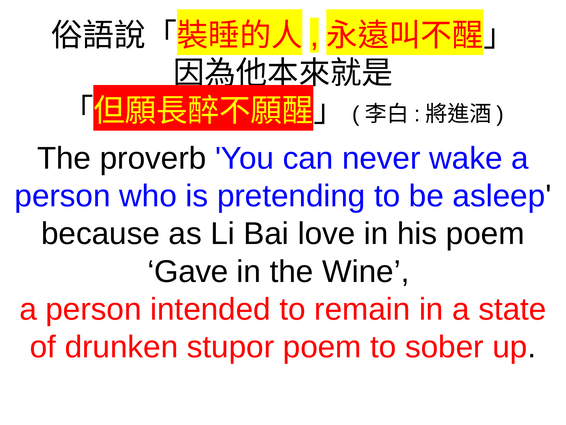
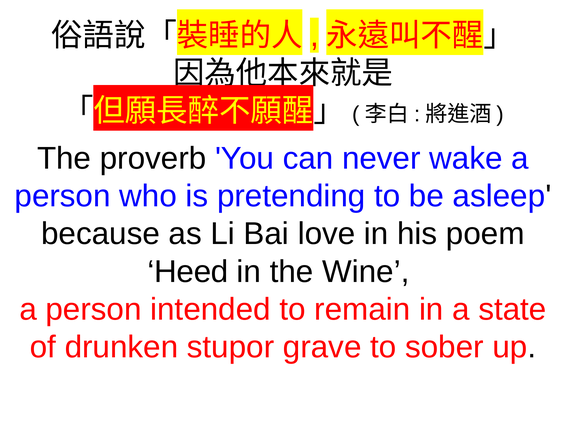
Gave: Gave -> Heed (188, 271)
stupor poem: poem -> grave (322, 347)
